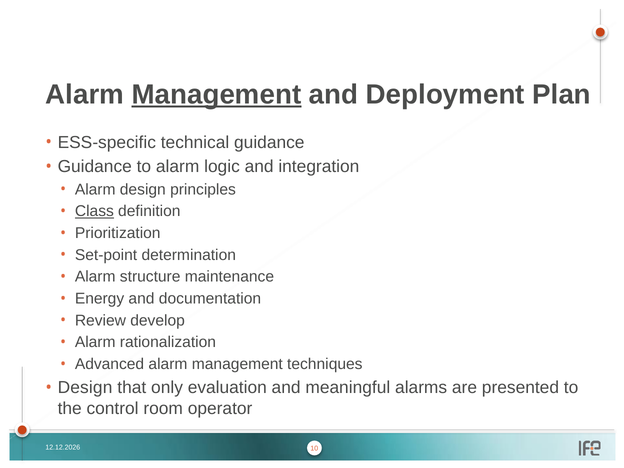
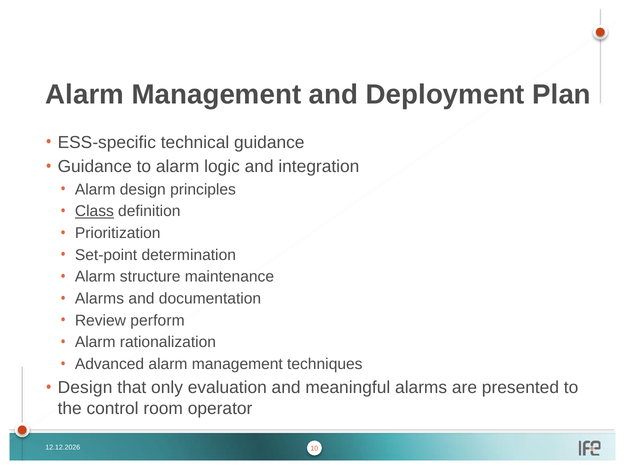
Management underline: present -> none (216, 94)
Energy: Energy -> Alarms (99, 299)
develop: develop -> perform (157, 321)
